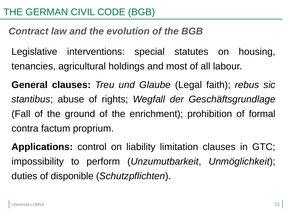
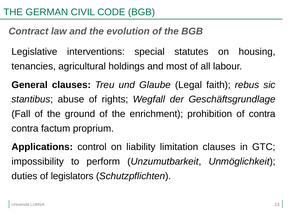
of formal: formal -> contra (262, 114)
disponible: disponible -> legislators (72, 176)
